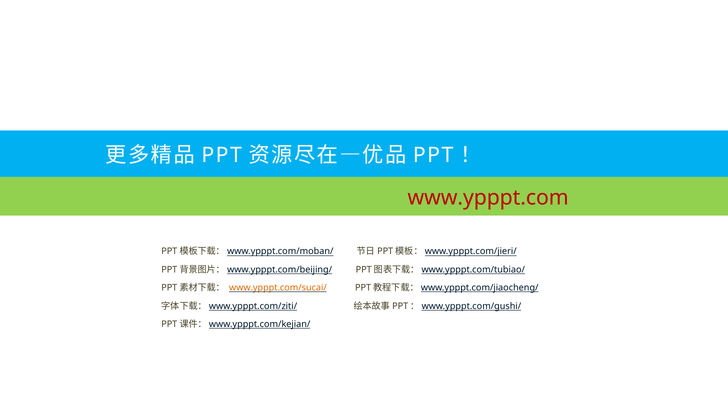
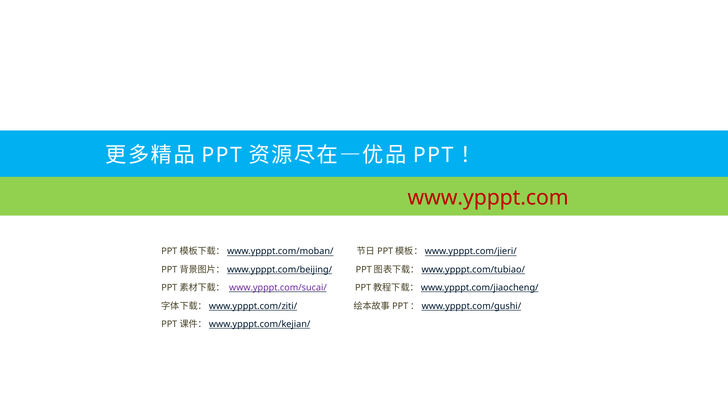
www.ypppt.com/sucai/ colour: orange -> purple (278, 288)
